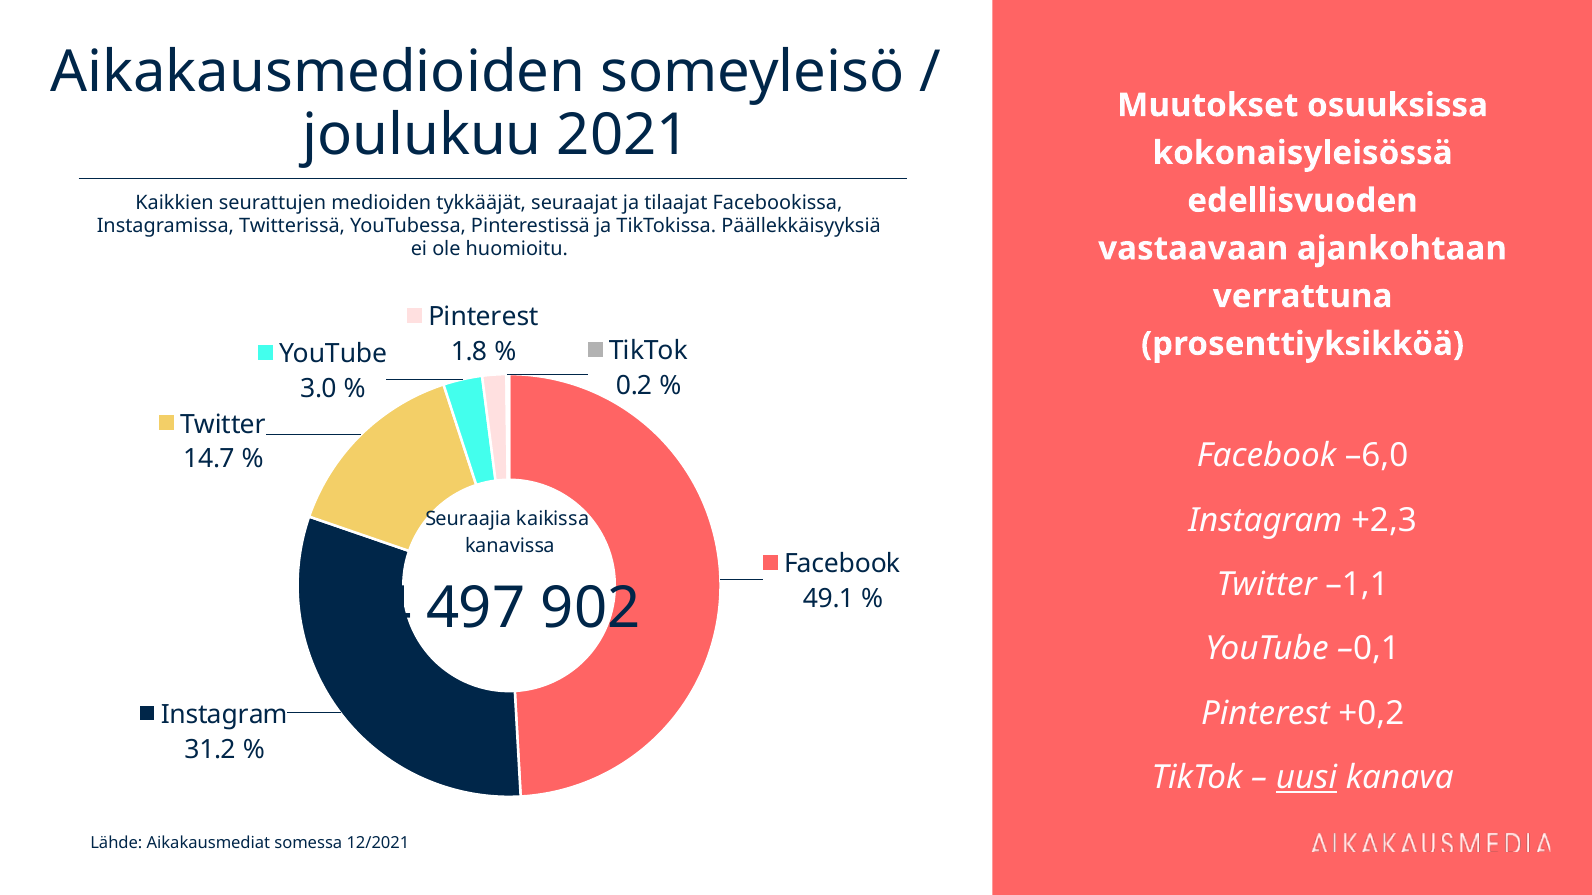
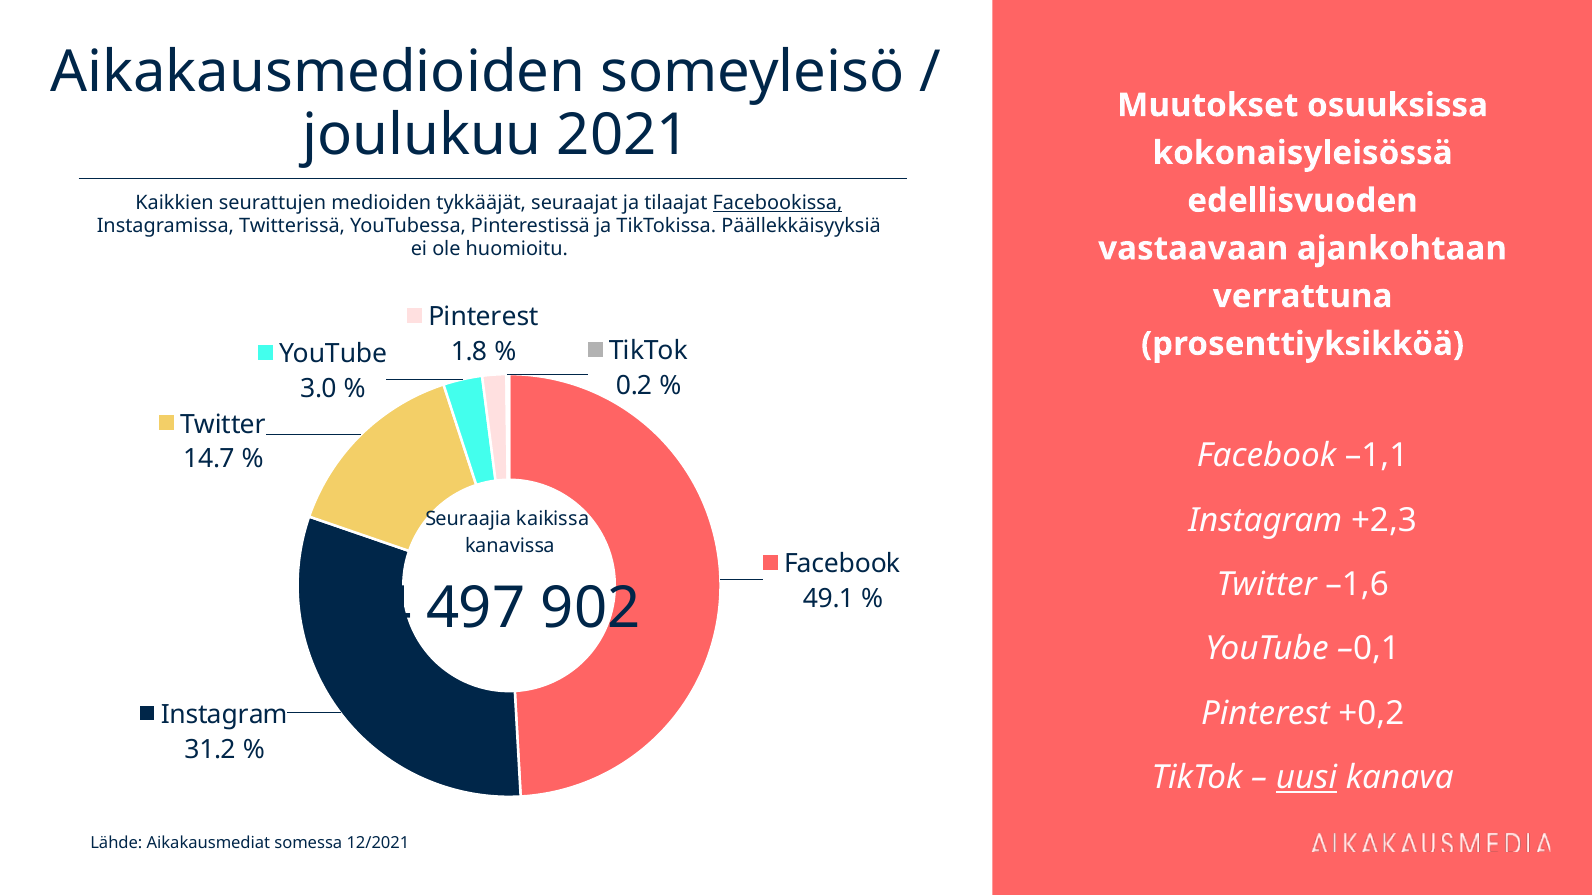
Facebookissa underline: none -> present (778, 203)
–6,0: –6,0 -> –1,1 (1377, 456)
–1,1: –1,1 -> –1,6 (1357, 585)
